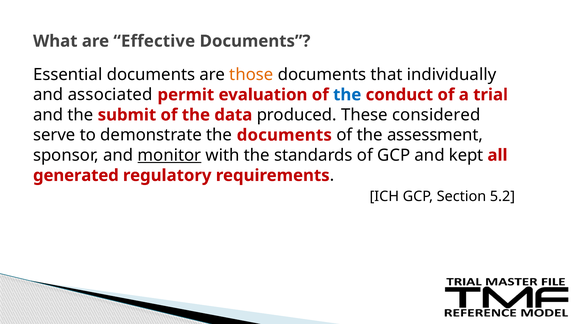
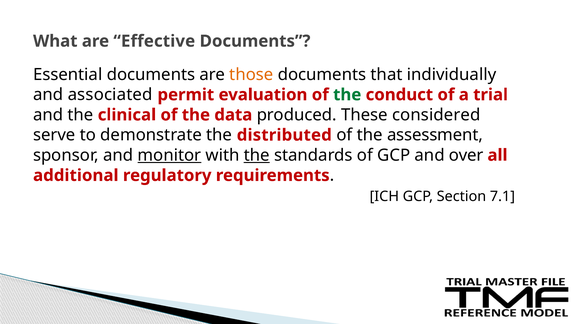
the colour: blue -> green (347, 95)
submit: submit -> clinical (127, 115)
the documents: documents -> distributed (284, 135)
the underline: none -> present (257, 155)
kept: kept -> over (466, 155)
generated: generated -> additional (76, 175)
5.2: 5.2 -> 7.1 (502, 196)
